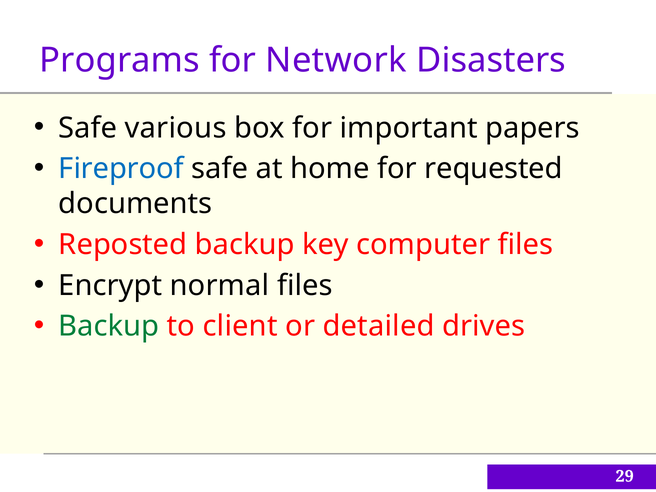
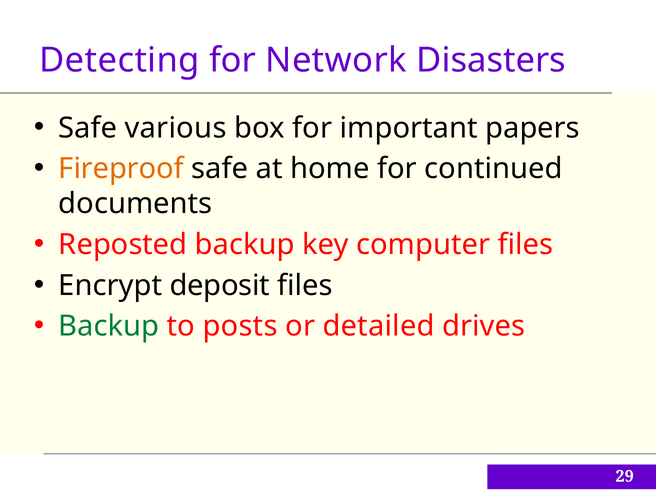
Programs: Programs -> Detecting (120, 60)
Fireproof colour: blue -> orange (121, 169)
requested: requested -> continued (493, 169)
normal: normal -> deposit (220, 285)
client: client -> posts (240, 326)
